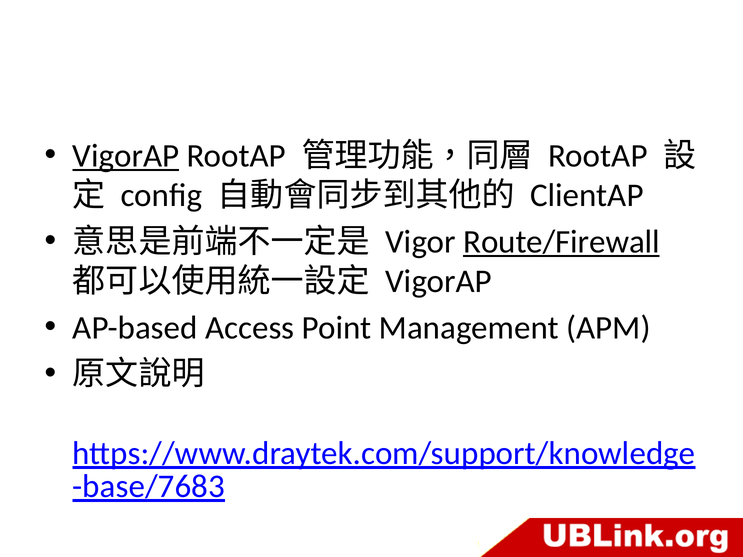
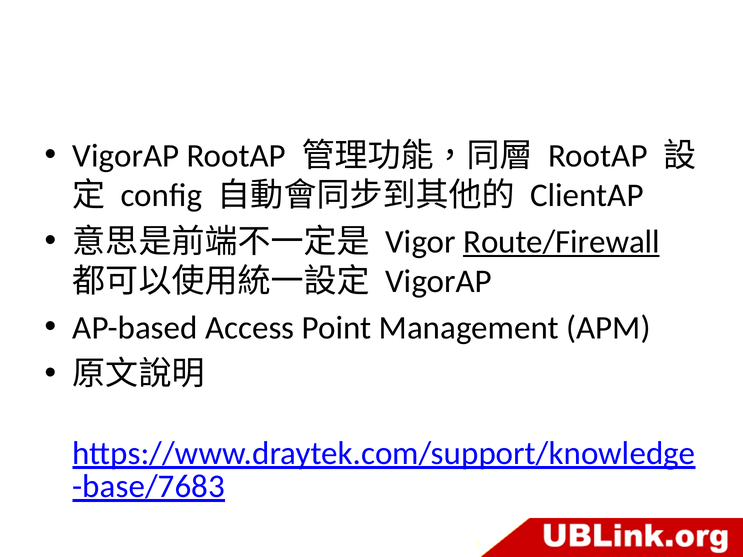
VigorAP underline: present -> none (126, 156)
